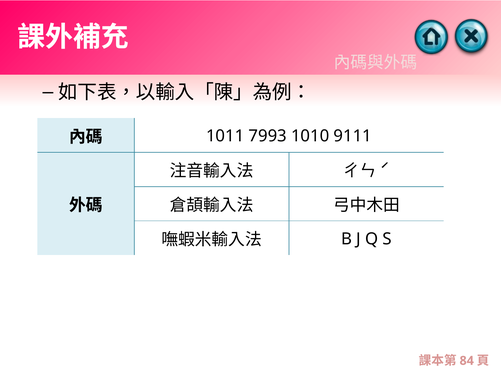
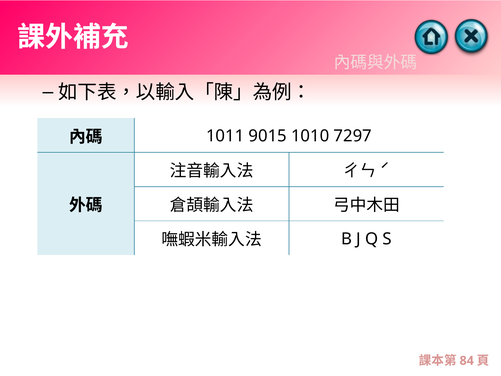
7993: 7993 -> 9015 (268, 136)
9111: 9111 -> 7297 (353, 136)
